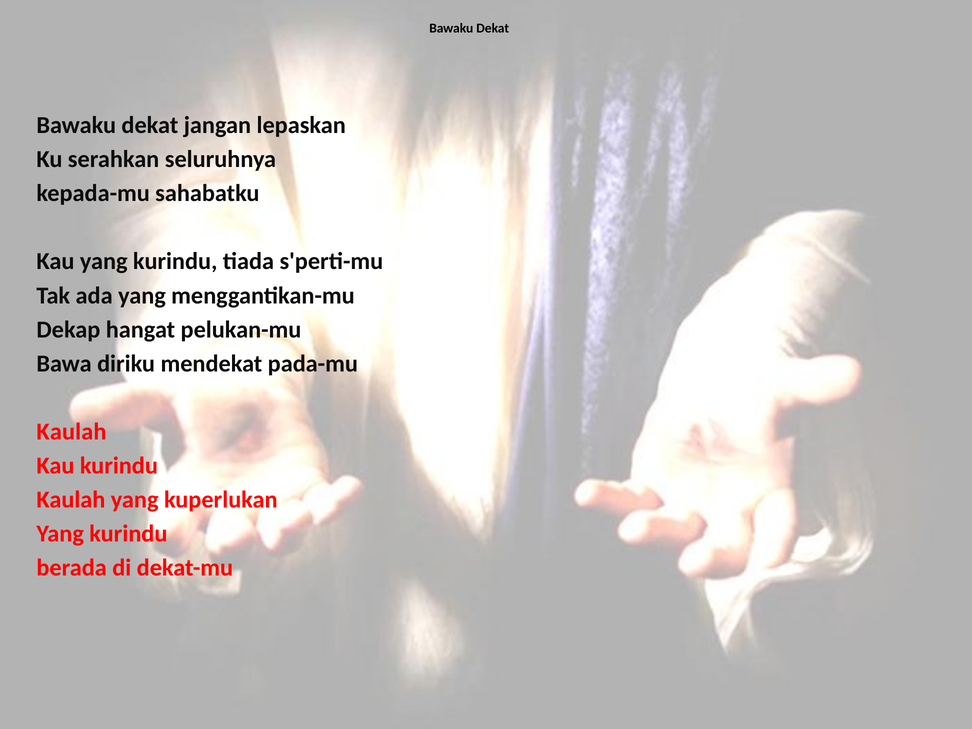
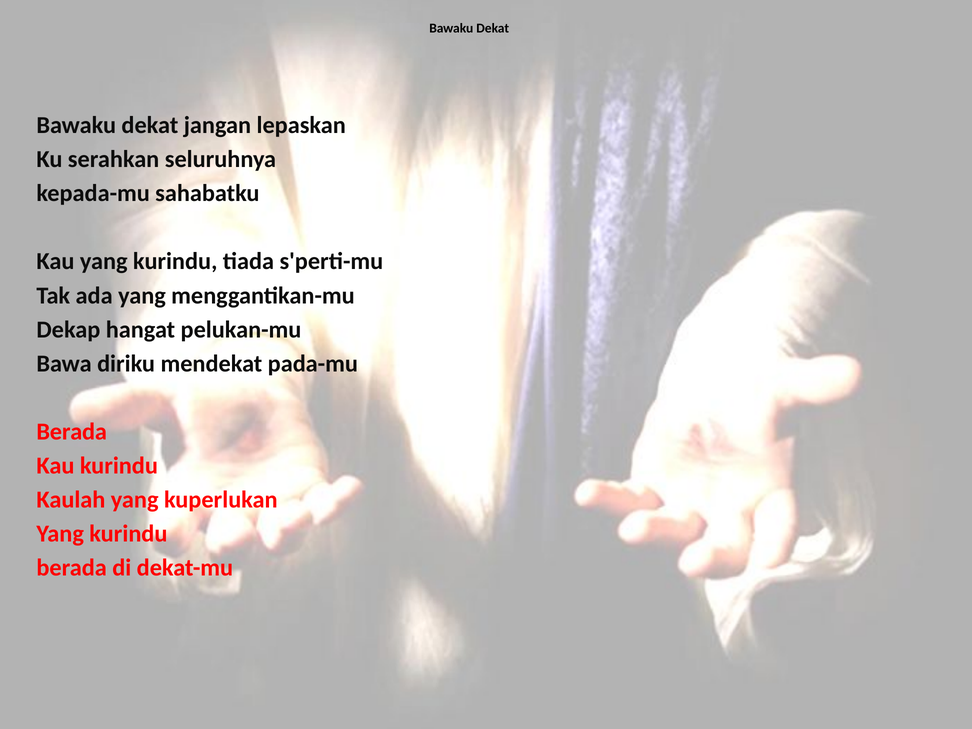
Kaulah: Kaulah -> Berada (72, 432)
